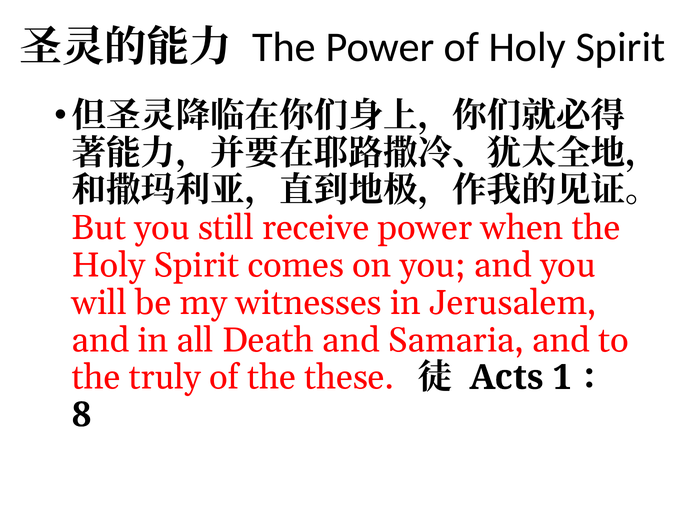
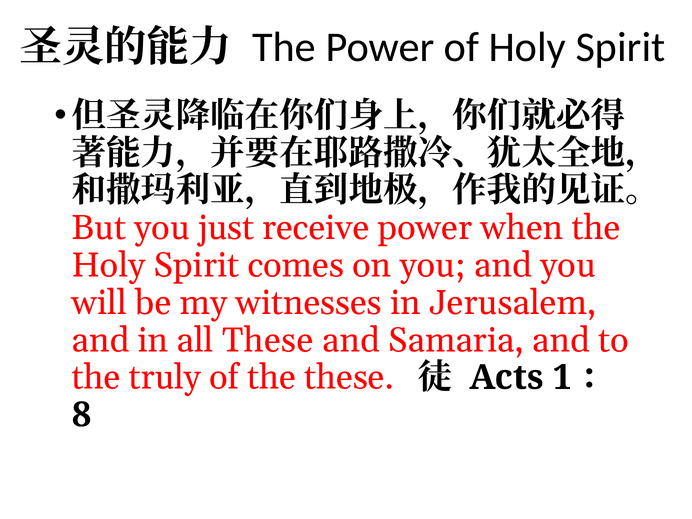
still: still -> just (226, 228)
all Death: Death -> These (268, 340)
